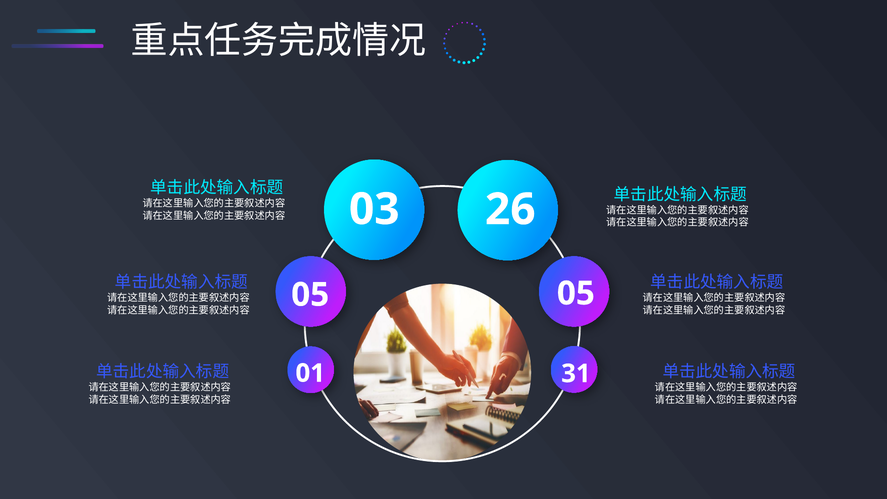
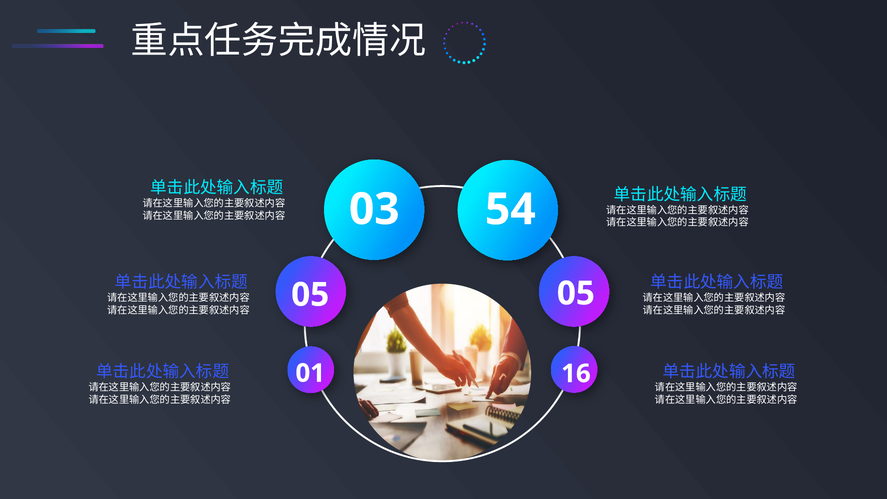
26: 26 -> 54 (510, 210)
31: 31 -> 16 (576, 374)
